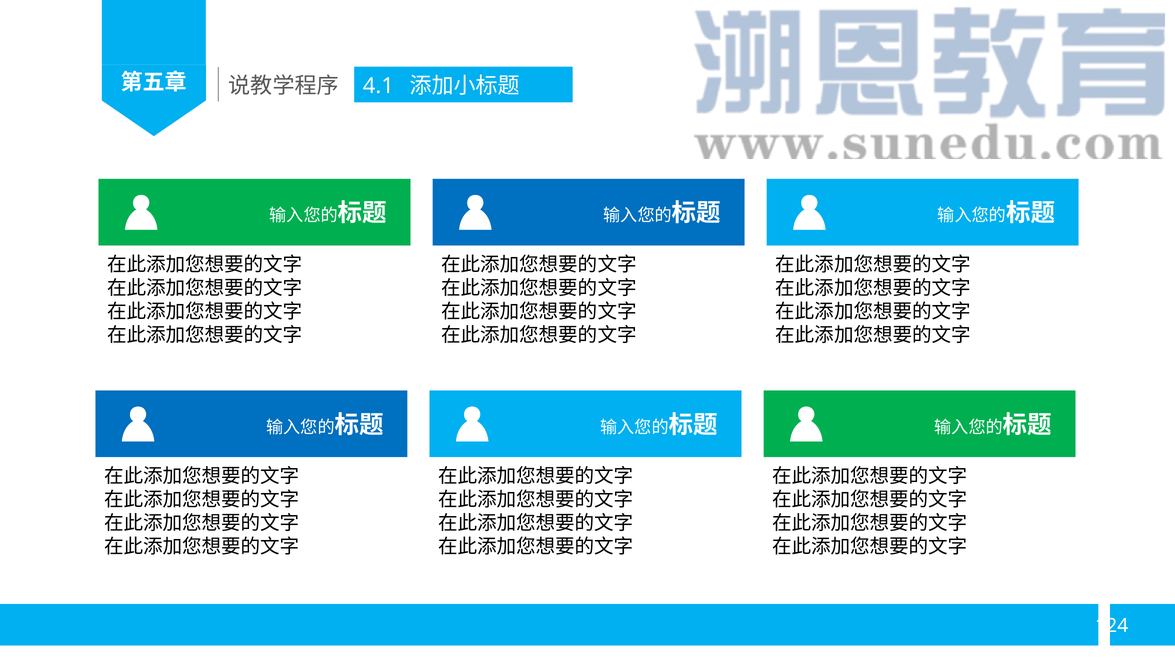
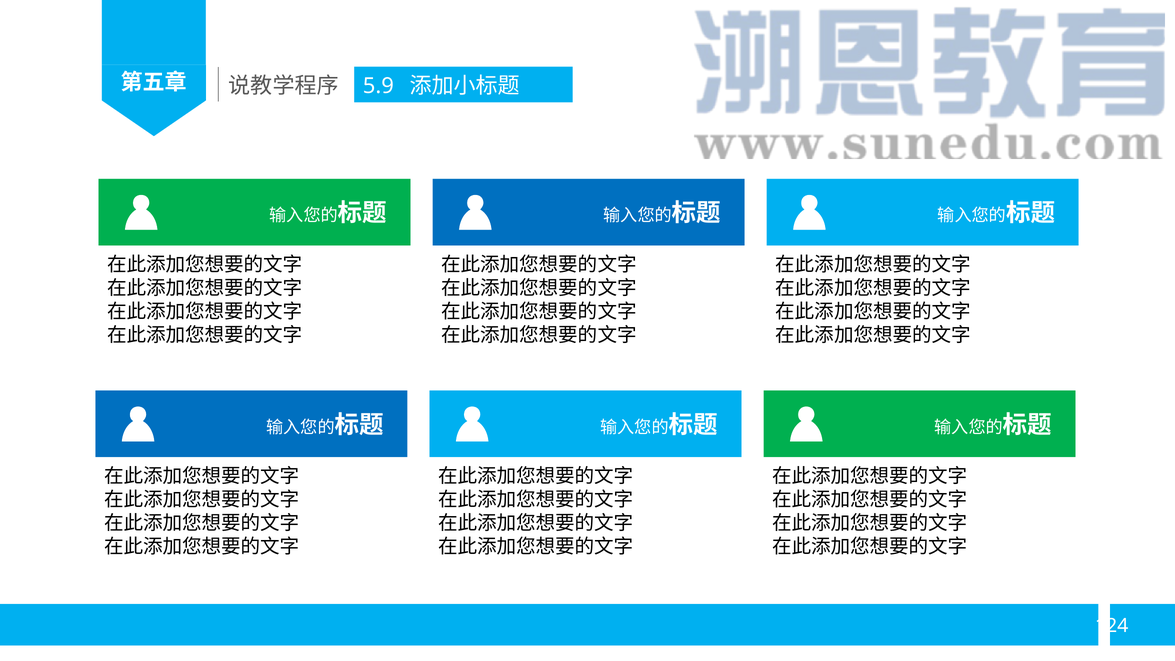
4.1: 4.1 -> 5.9 (378, 86)
